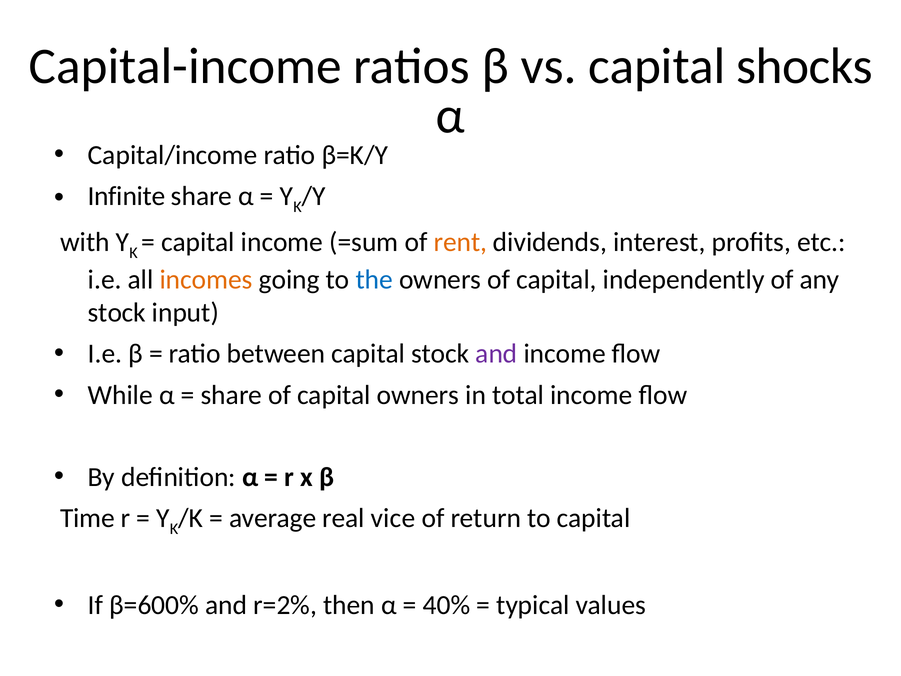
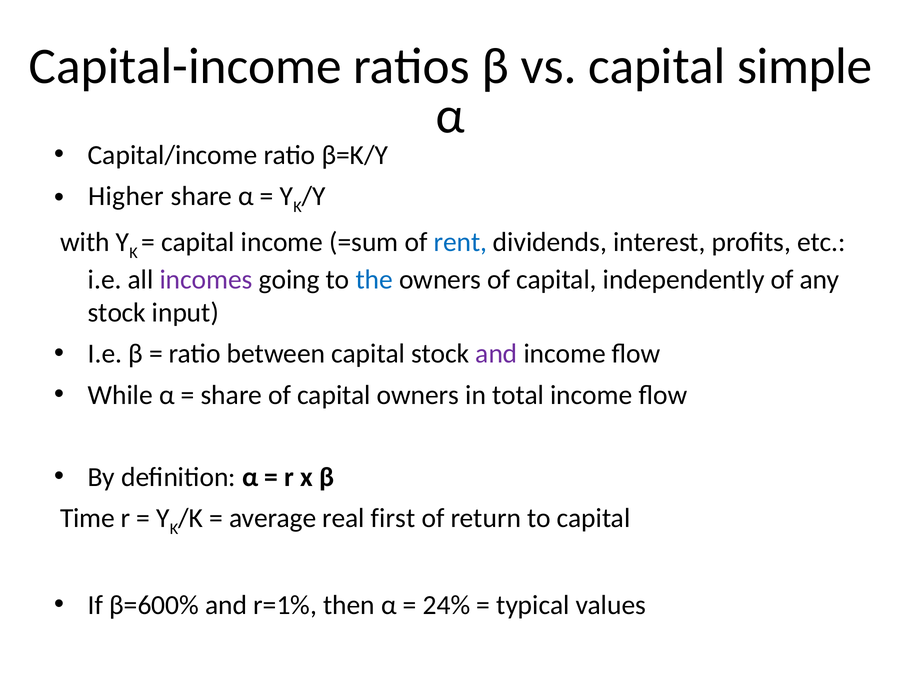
shocks: shocks -> simple (805, 66)
Infinite: Infinite -> Higher (126, 196)
rent colour: orange -> blue (460, 242)
incomes colour: orange -> purple (206, 280)
vice: vice -> first (393, 518)
r=2%: r=2% -> r=1% (285, 605)
40%: 40% -> 24% (446, 605)
